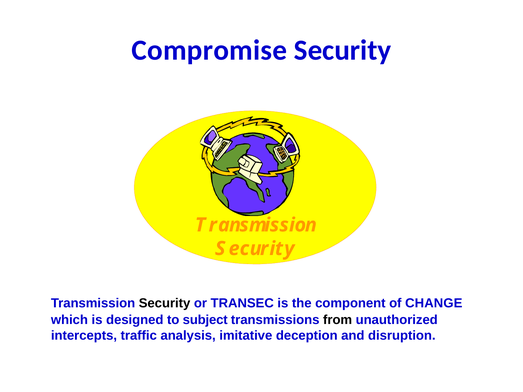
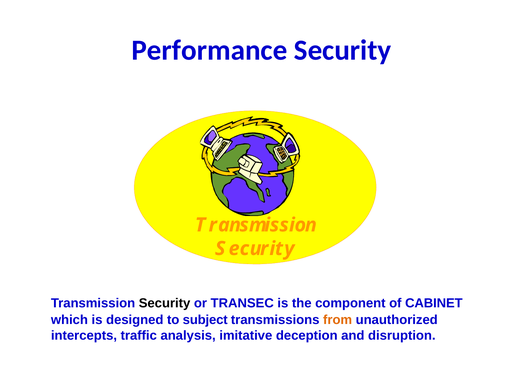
Compromise: Compromise -> Performance (209, 50)
CHANGE: CHANGE -> CABINET (434, 303)
from colour: black -> orange (338, 320)
